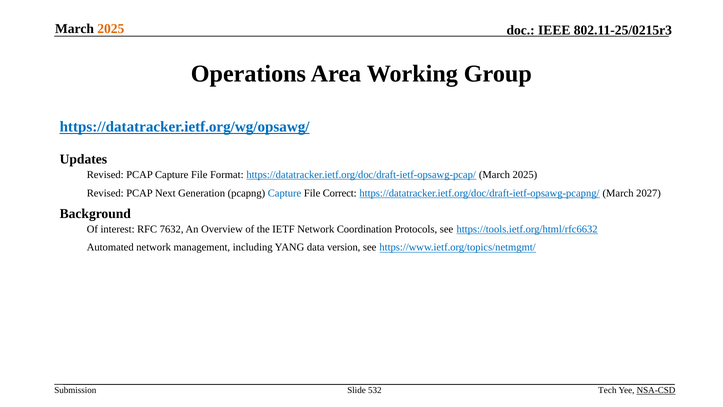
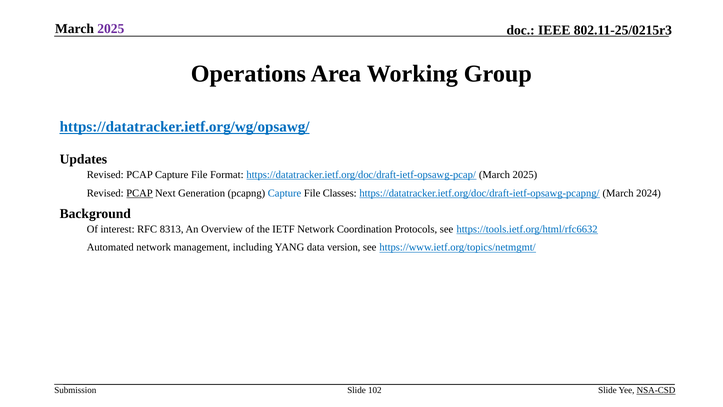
2025 colour: orange -> purple (111, 29)
PCAP underline: none -> present (140, 193)
Correct: Correct -> Classes (340, 193)
2027: 2027 -> 2024 (649, 193)
7632: 7632 -> 8313 (172, 229)
532: 532 -> 102 (375, 390)
Tech: Tech -> Slide (607, 390)
